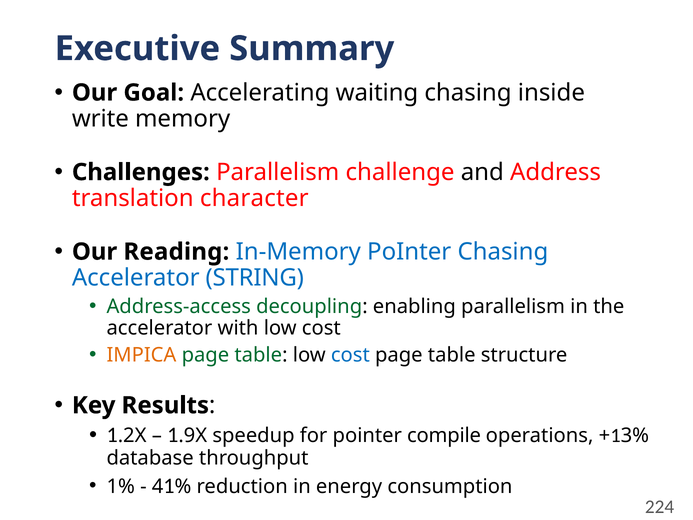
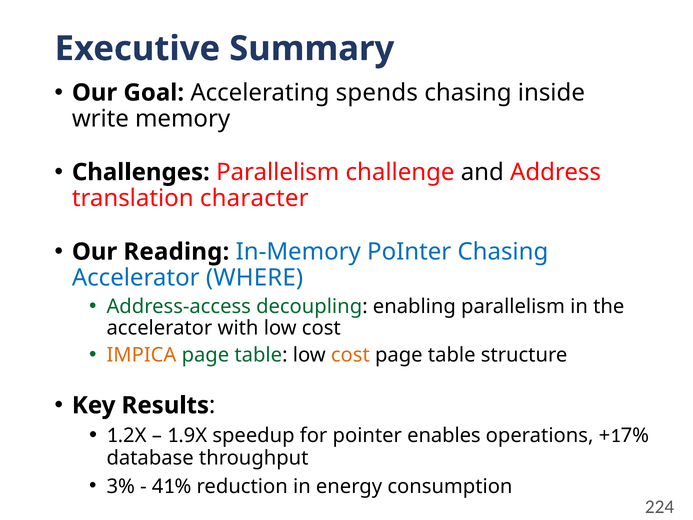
waiting: waiting -> spends (377, 93)
STRING: STRING -> WHERE (255, 278)
cost colour: blue -> orange (350, 355)
compile: compile -> enables (444, 436)
3%: 3% -> 7% (635, 436)
1%: 1% -> 3% (121, 486)
